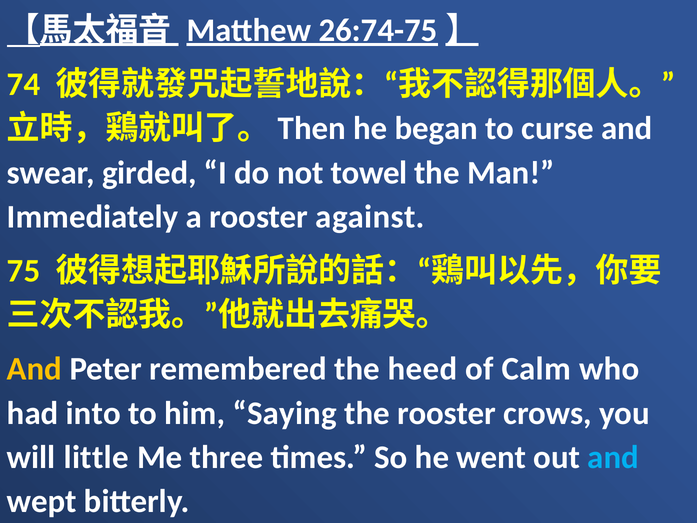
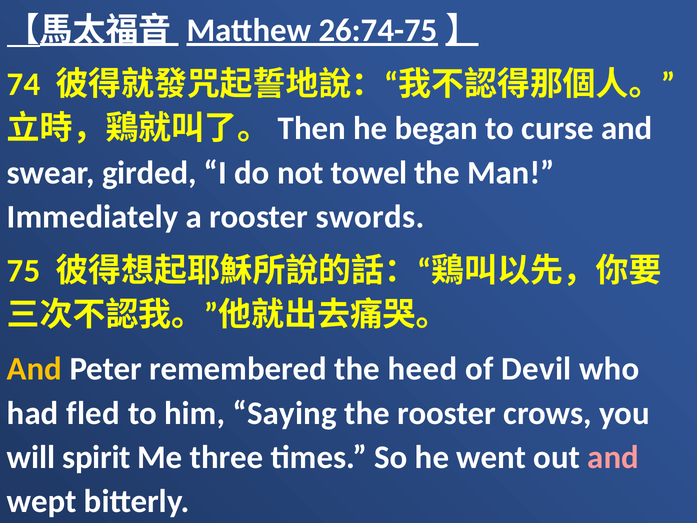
against: against -> swords (370, 217)
Calm: Calm -> Devil (536, 369)
into: into -> fled (93, 413)
little: little -> spirit (97, 457)
and colour: light blue -> pink (613, 457)
